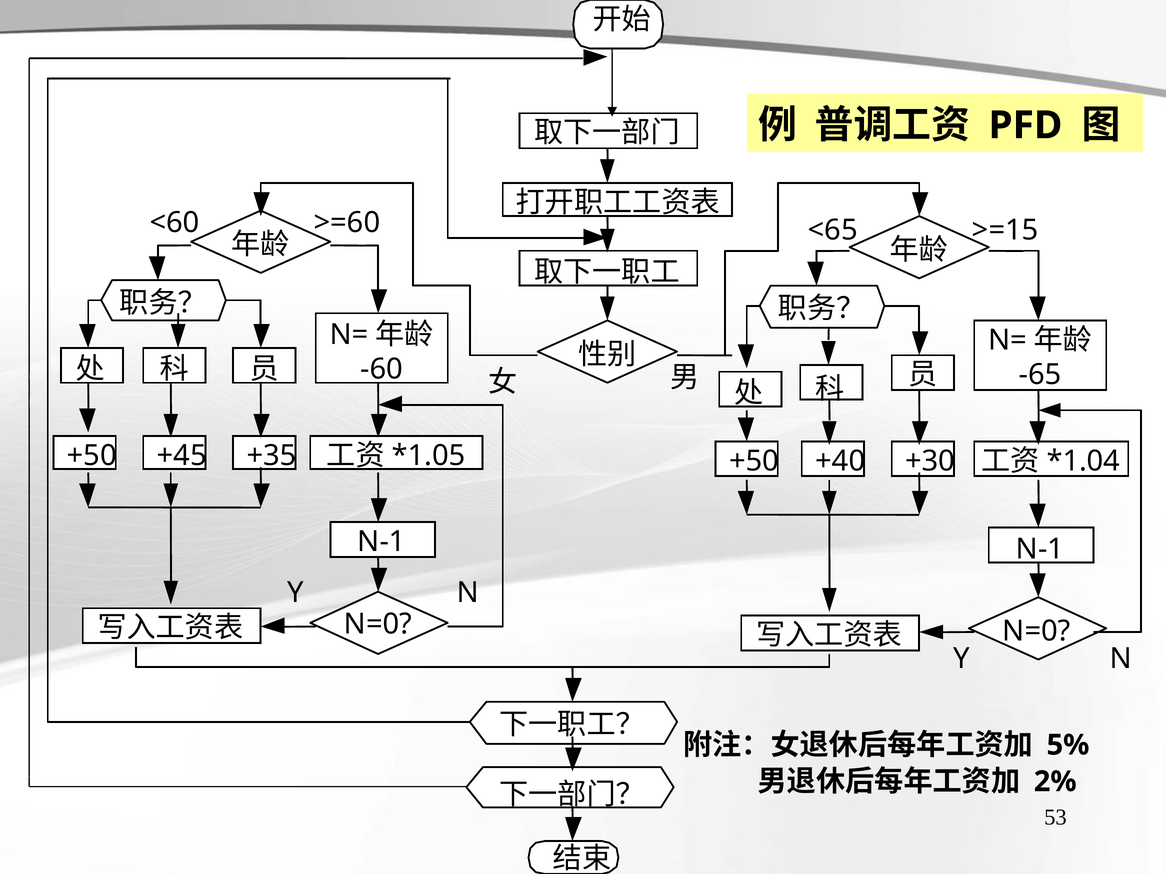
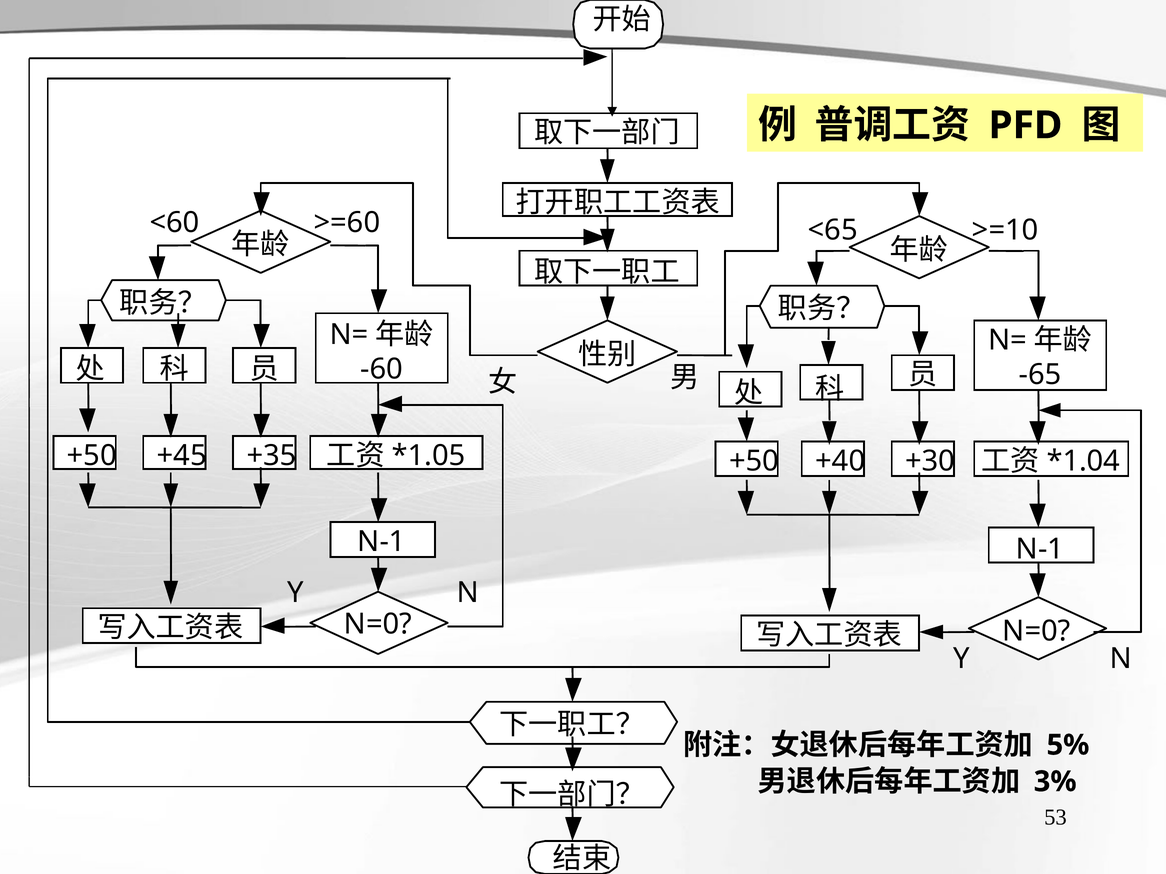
>=15: >=15 -> >=10 (1005, 230)
2%: 2% -> 3% (1055, 782)
